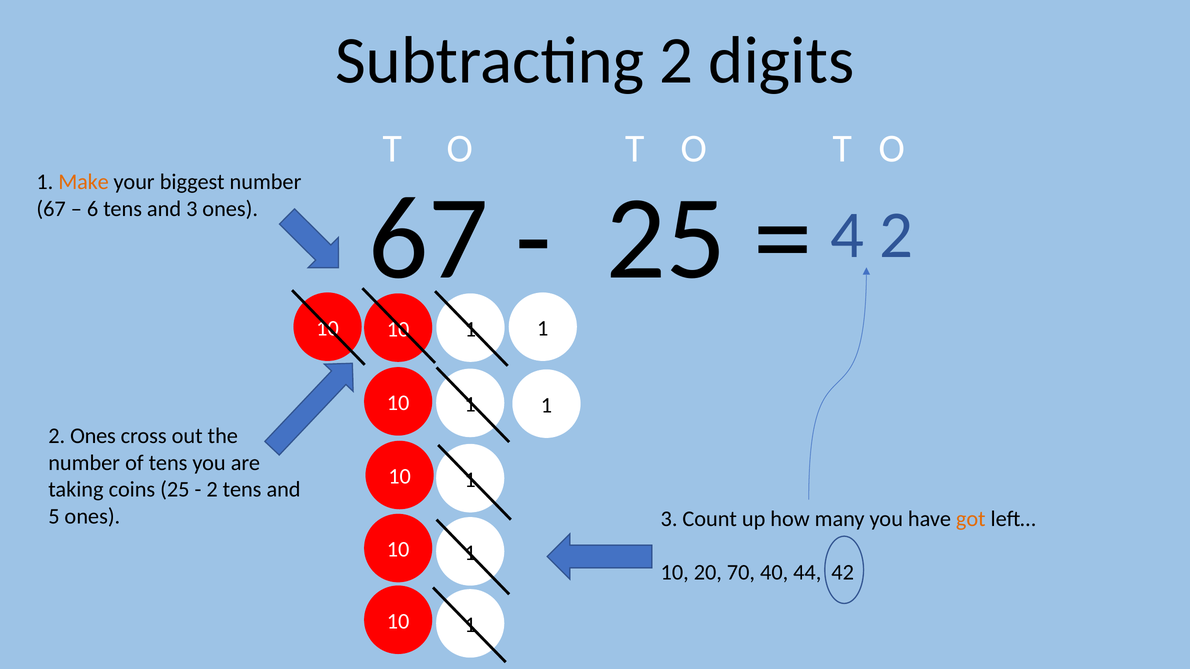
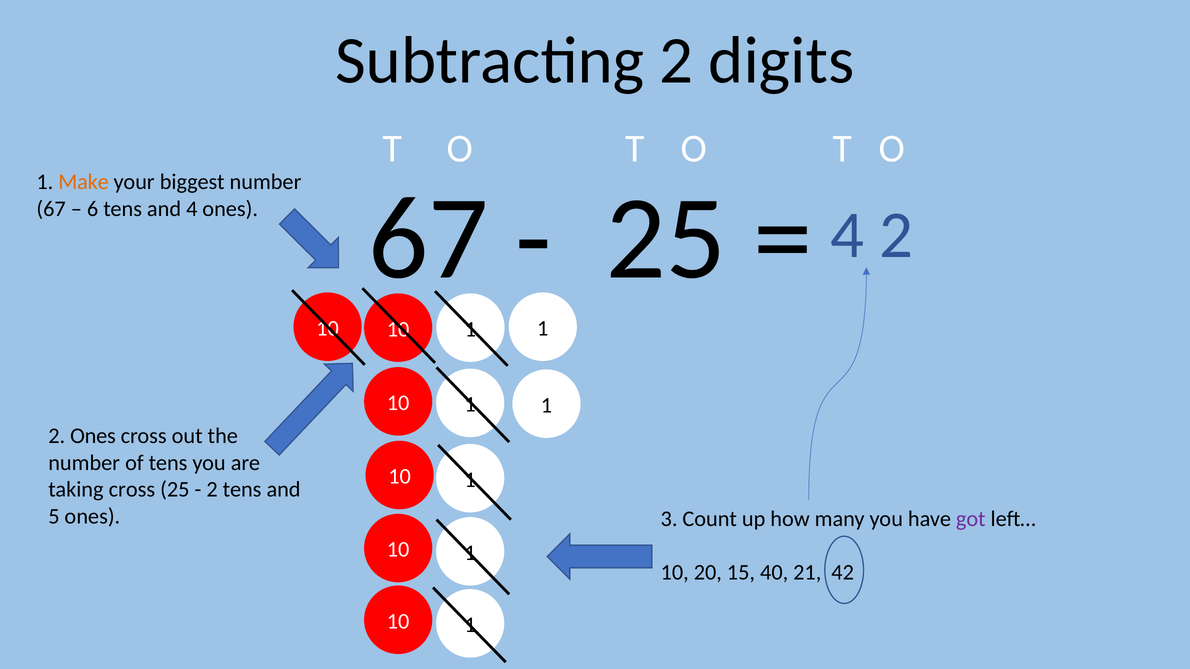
and 3: 3 -> 4 (192, 209)
taking coins: coins -> cross (132, 490)
got colour: orange -> purple (971, 519)
70: 70 -> 15 (741, 573)
44: 44 -> 21 (807, 573)
